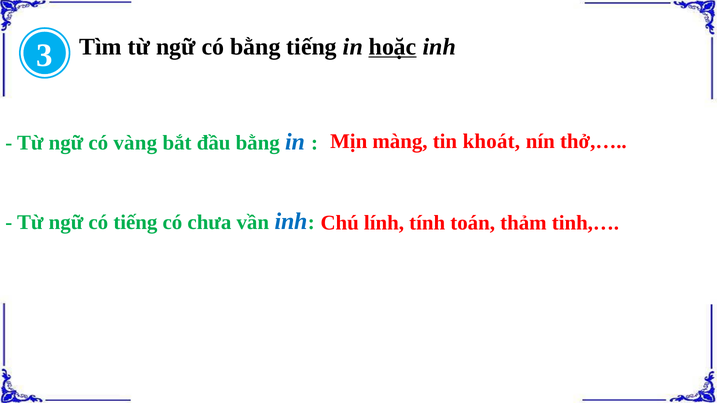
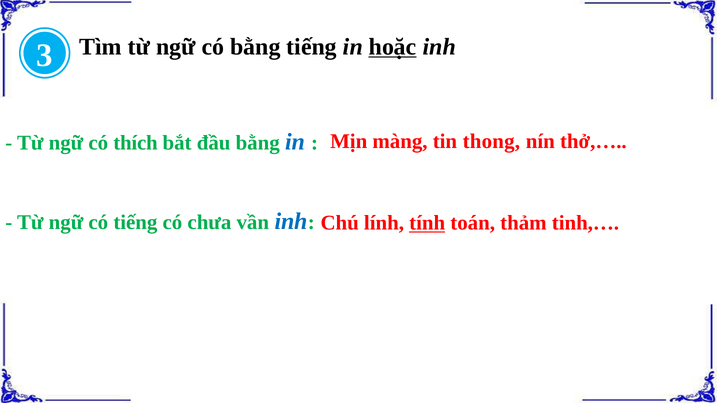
khoát: khoát -> thong (491, 142)
vàng: vàng -> thích (135, 143)
tính underline: none -> present (427, 223)
